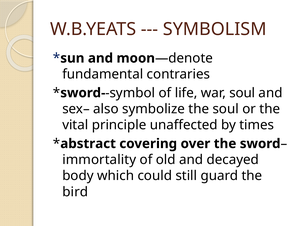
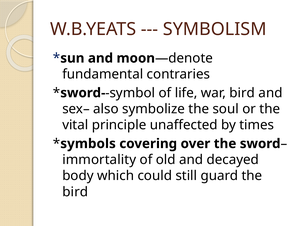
war soul: soul -> bird (242, 93)
abstract: abstract -> symbols (88, 143)
